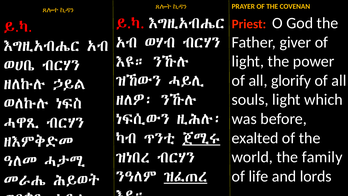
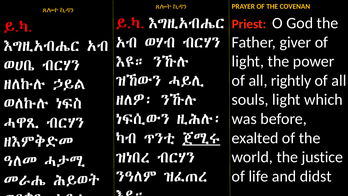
glorify: glorify -> rightly (291, 80)
family: family -> justice (322, 157)
lords: lords -> didst (316, 176)
ዝፈጠረ underline: present -> none (186, 176)
